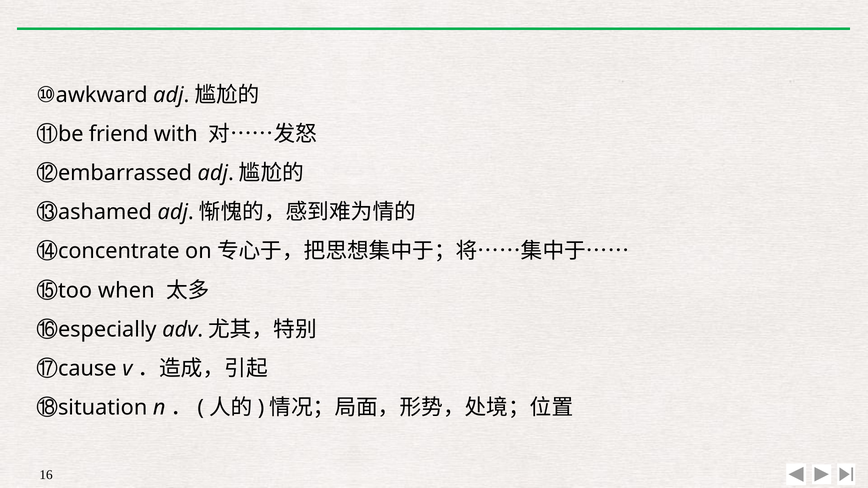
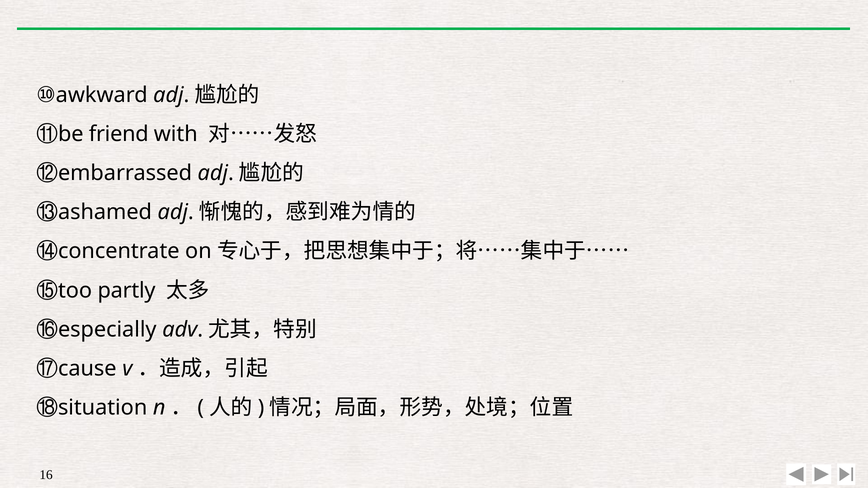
when: when -> partly (127, 291)
